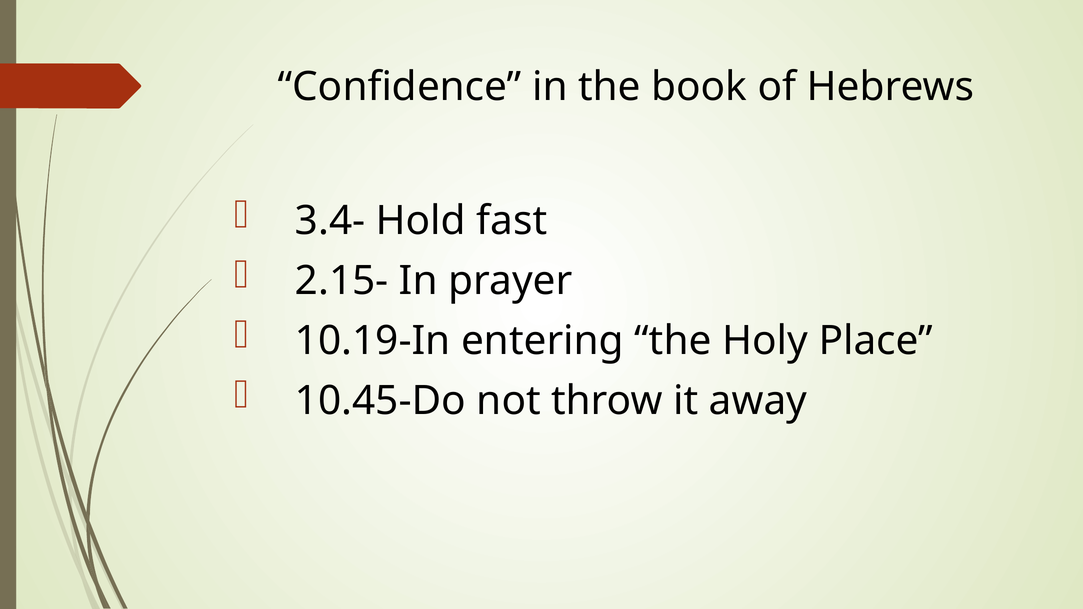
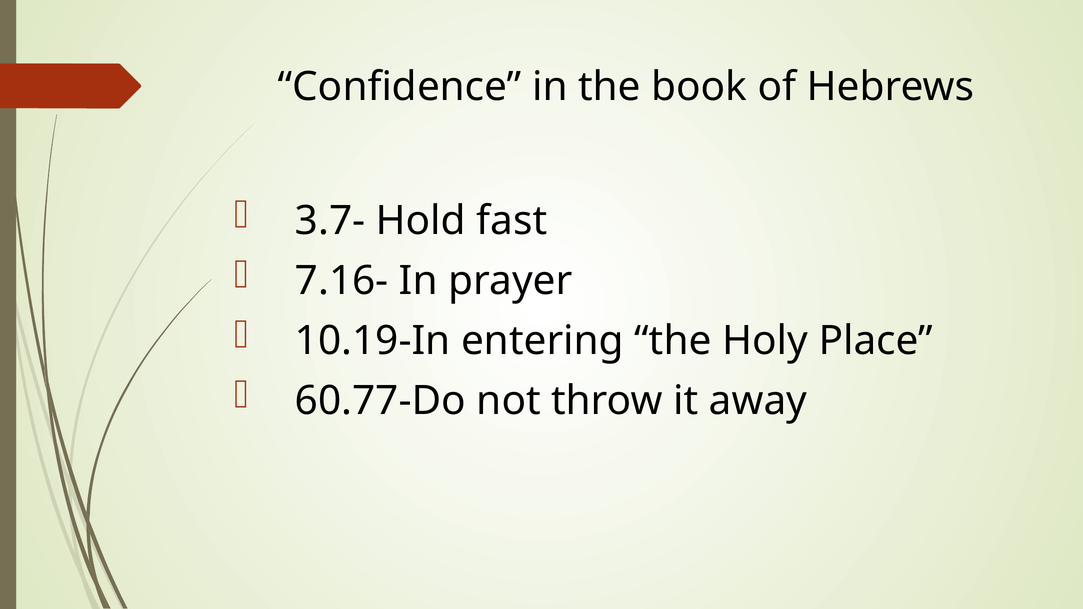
3.4-: 3.4- -> 3.7- (330, 221)
2.15-: 2.15- -> 7.16- (342, 281)
10.45-Do: 10.45-Do -> 60.77-Do (380, 401)
